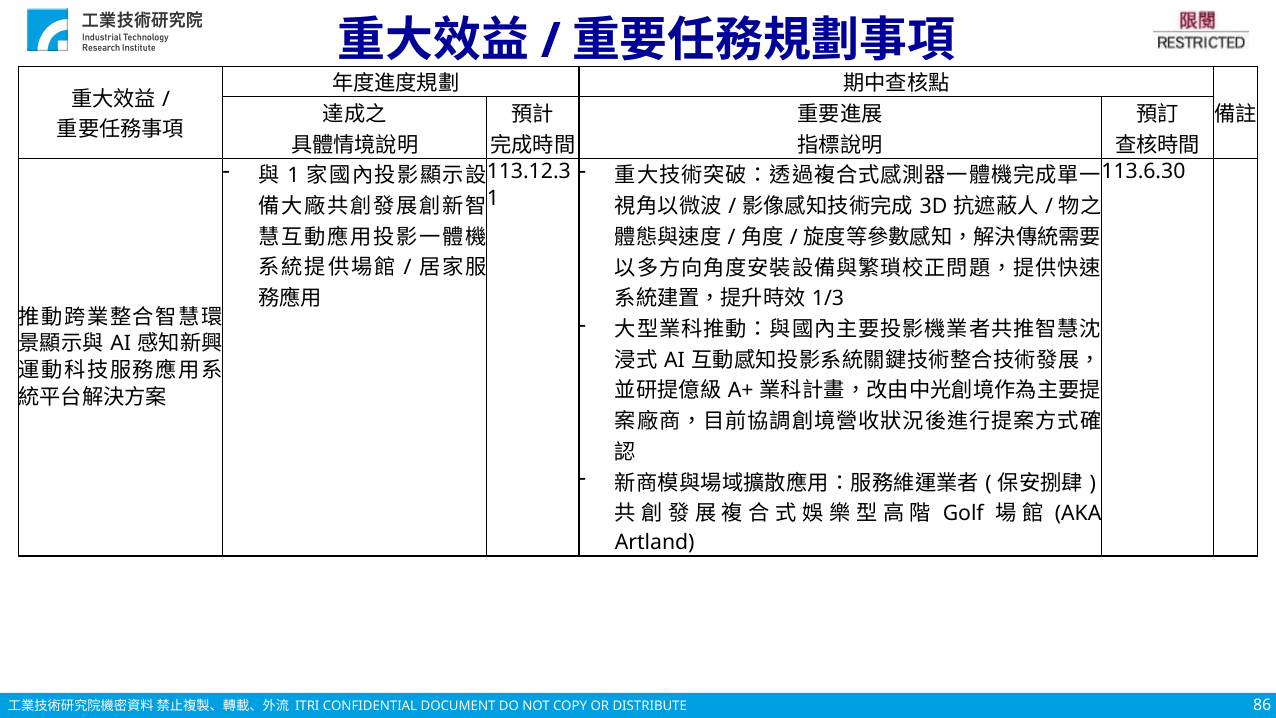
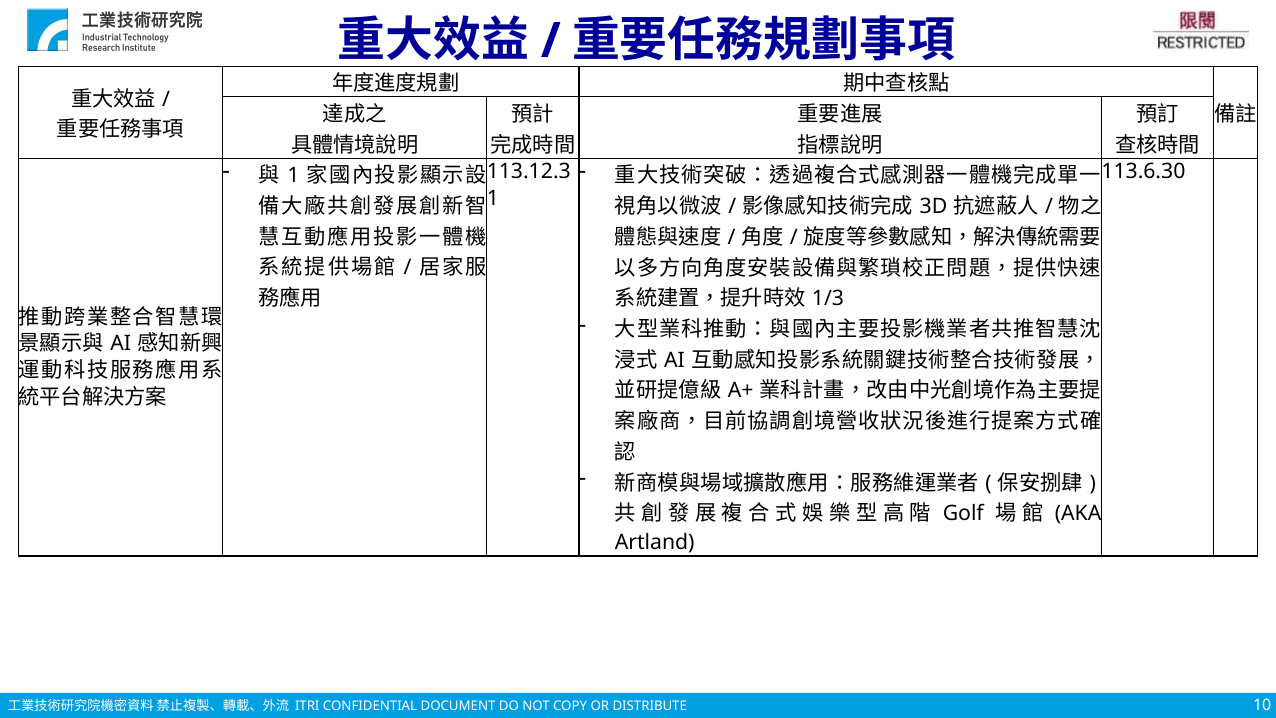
86: 86 -> 10 (1262, 705)
